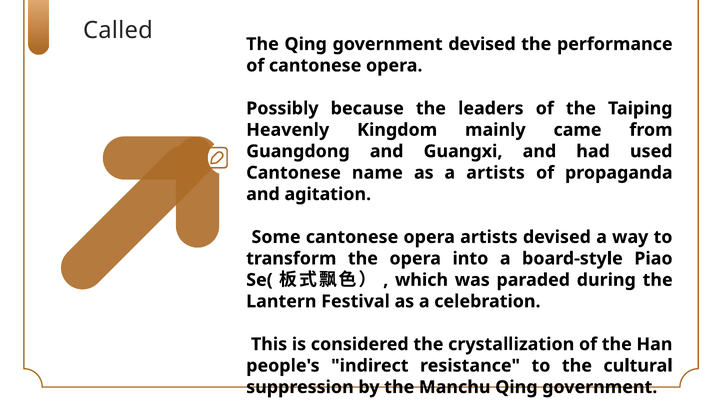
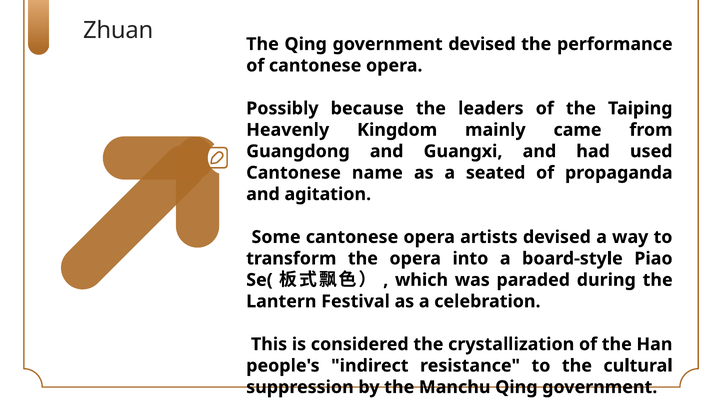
Called: Called -> Zhuan (118, 31)
a artists: artists -> seated (496, 173)
